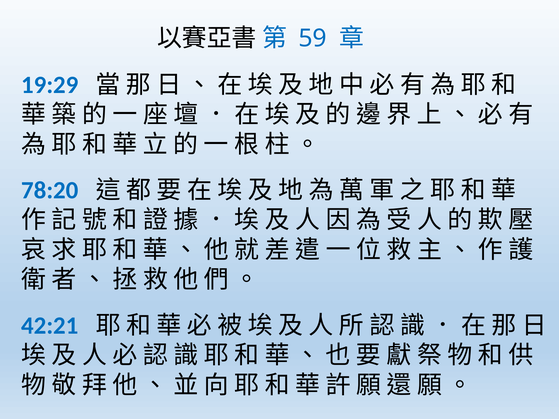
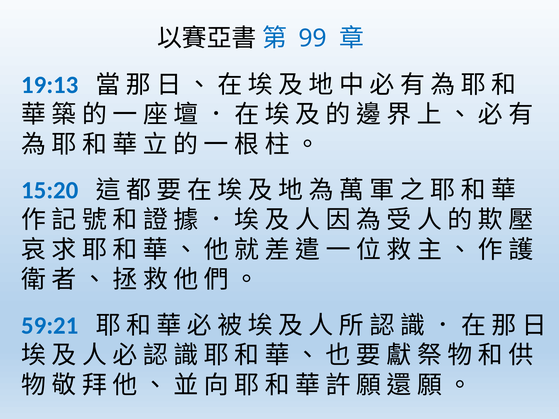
59: 59 -> 99 (313, 38)
19:29: 19:29 -> 19:13 (50, 85)
78:20: 78:20 -> 15:20 (50, 190)
42:21: 42:21 -> 59:21 (50, 326)
